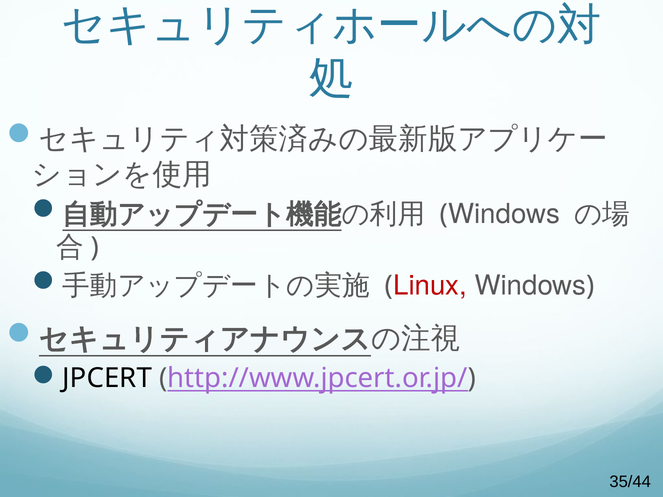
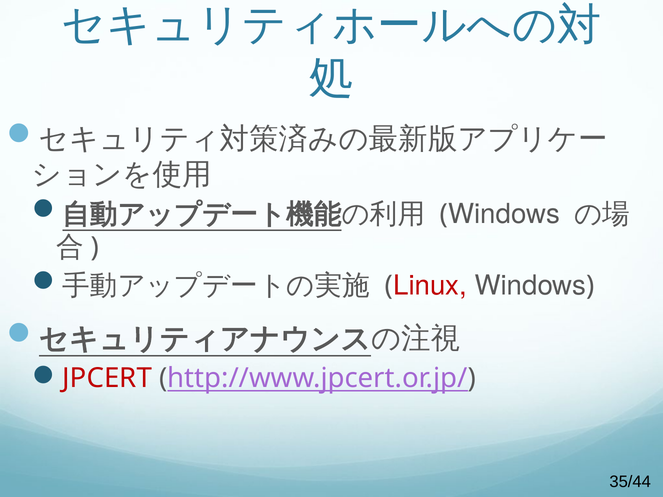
JPCERT colour: black -> red (107, 379)
